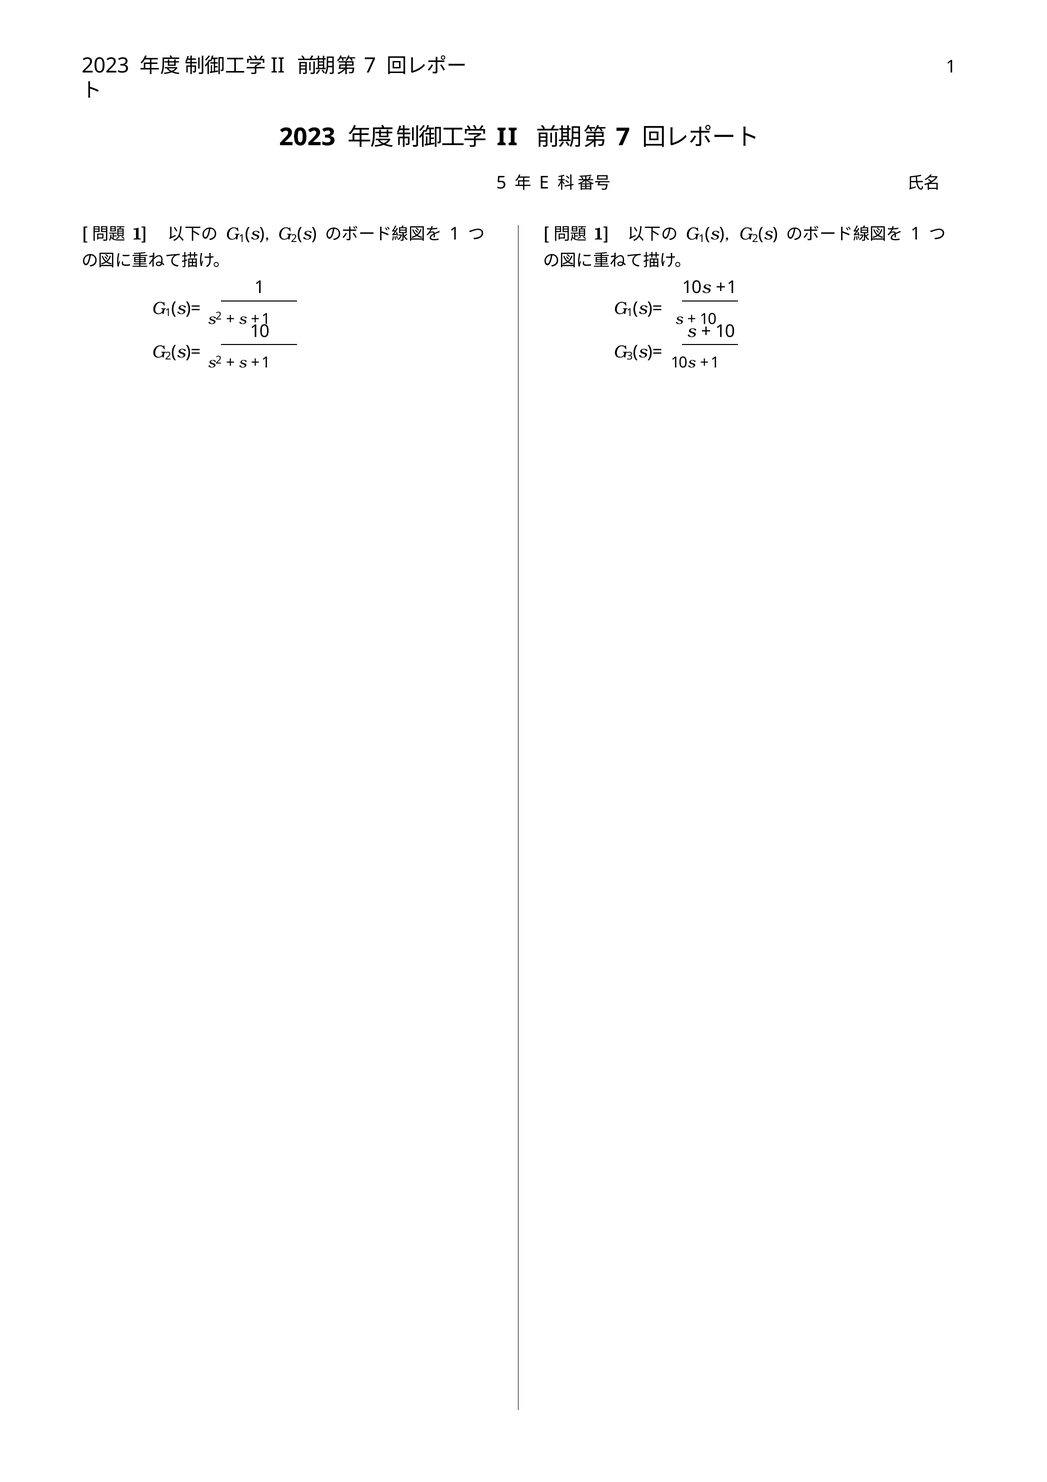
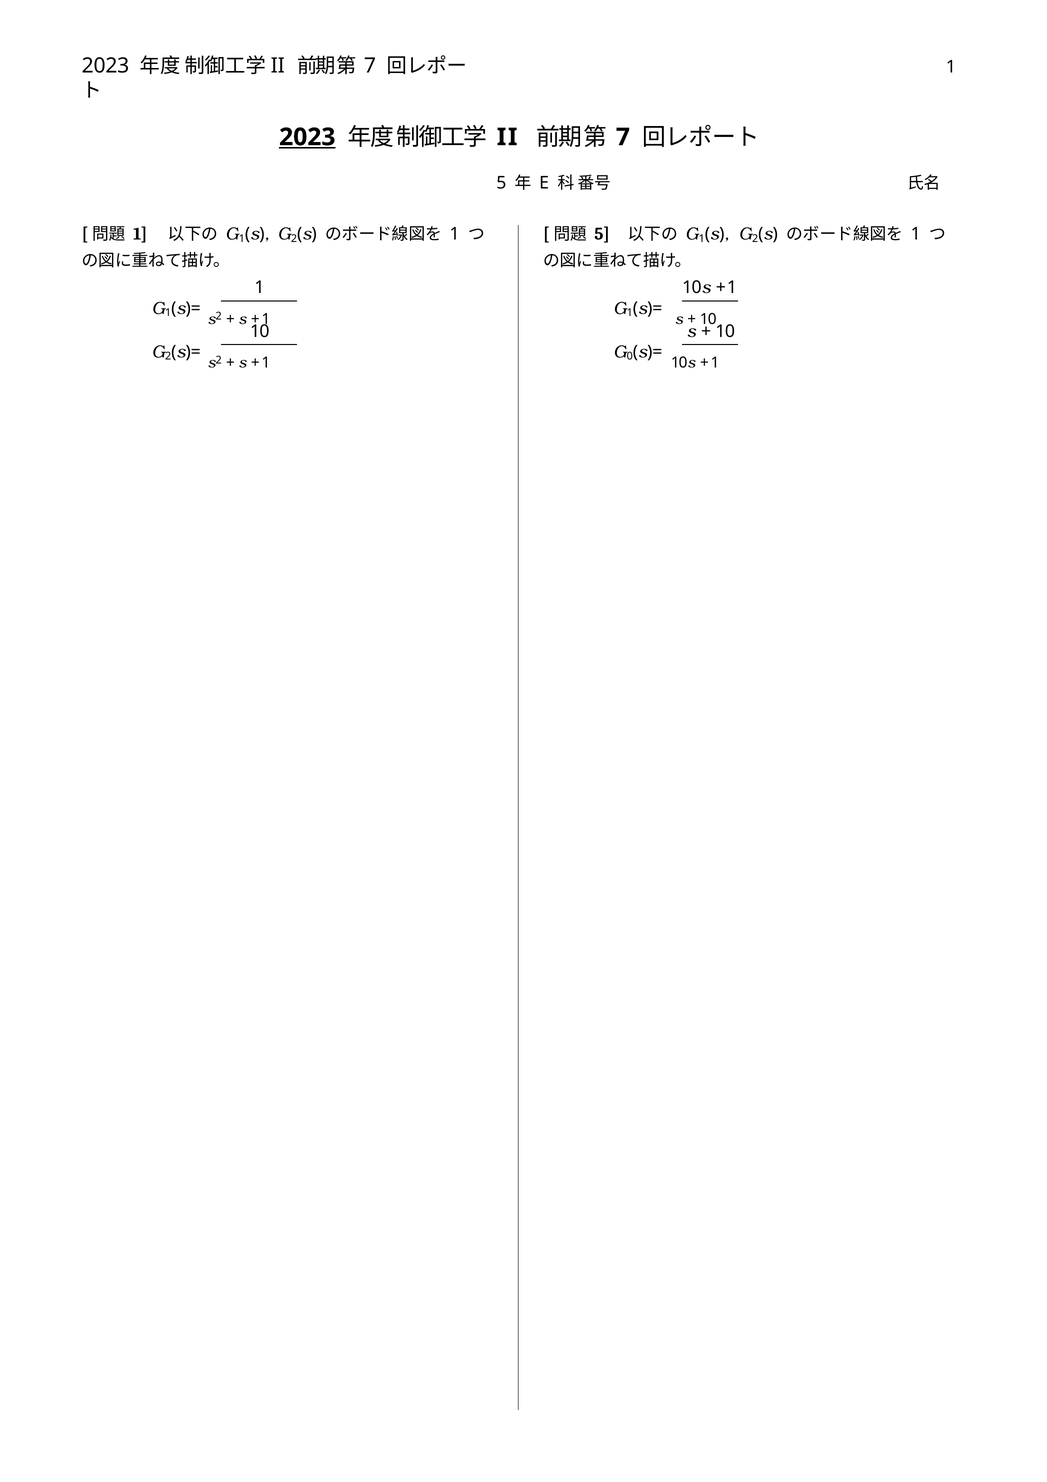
2023 underline: none -> present (307, 137)
1: 1 -> 5 (602, 234)
3: 3 -> 0 (630, 356)
